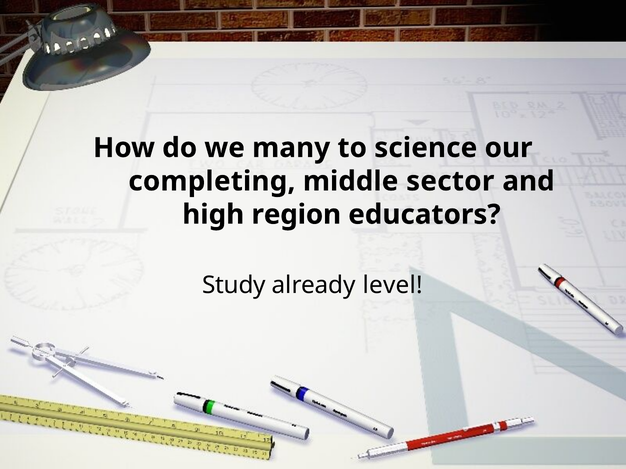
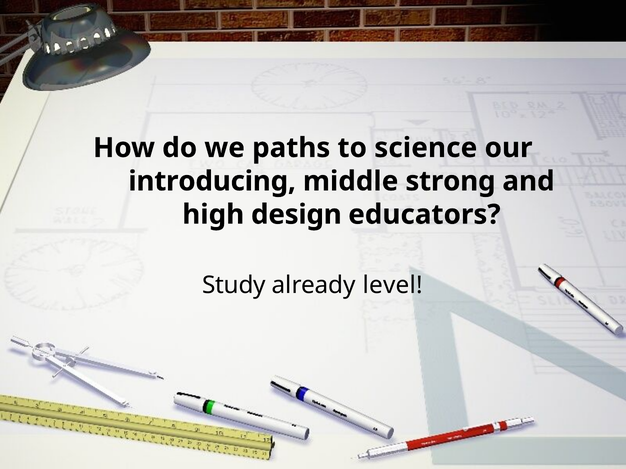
many: many -> paths (291, 148)
completing: completing -> introducing (212, 181)
sector: sector -> strong (450, 181)
region: region -> design (296, 215)
